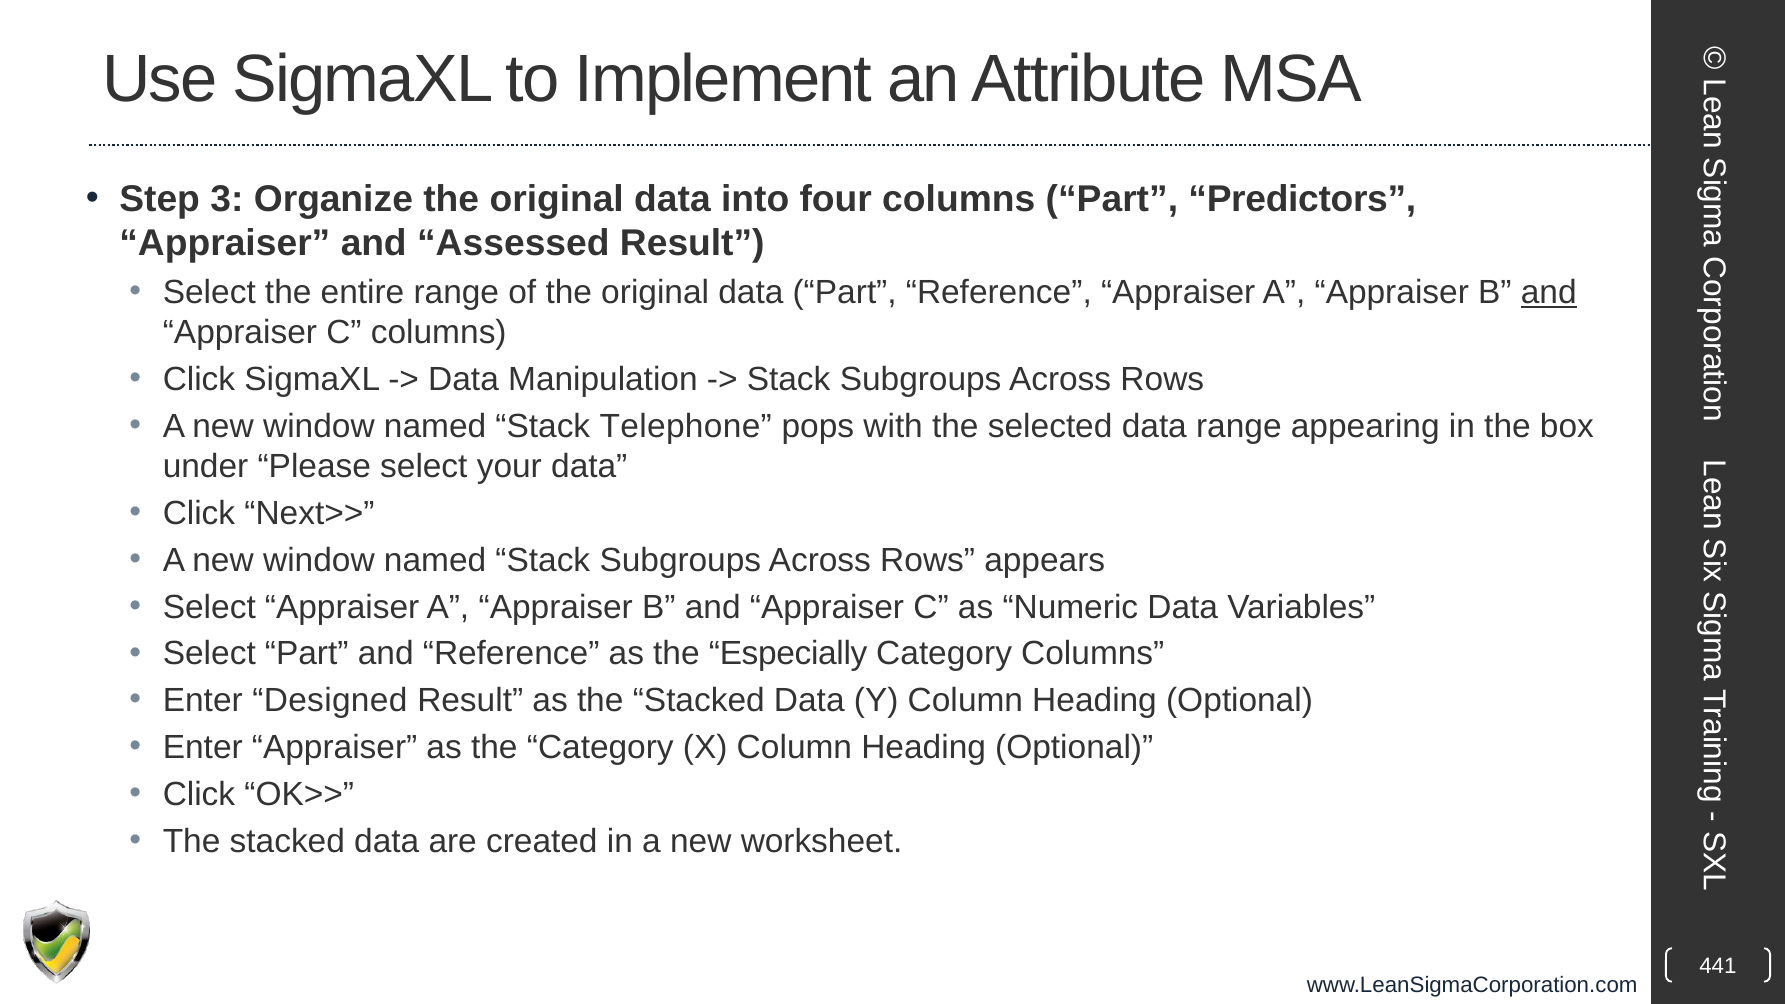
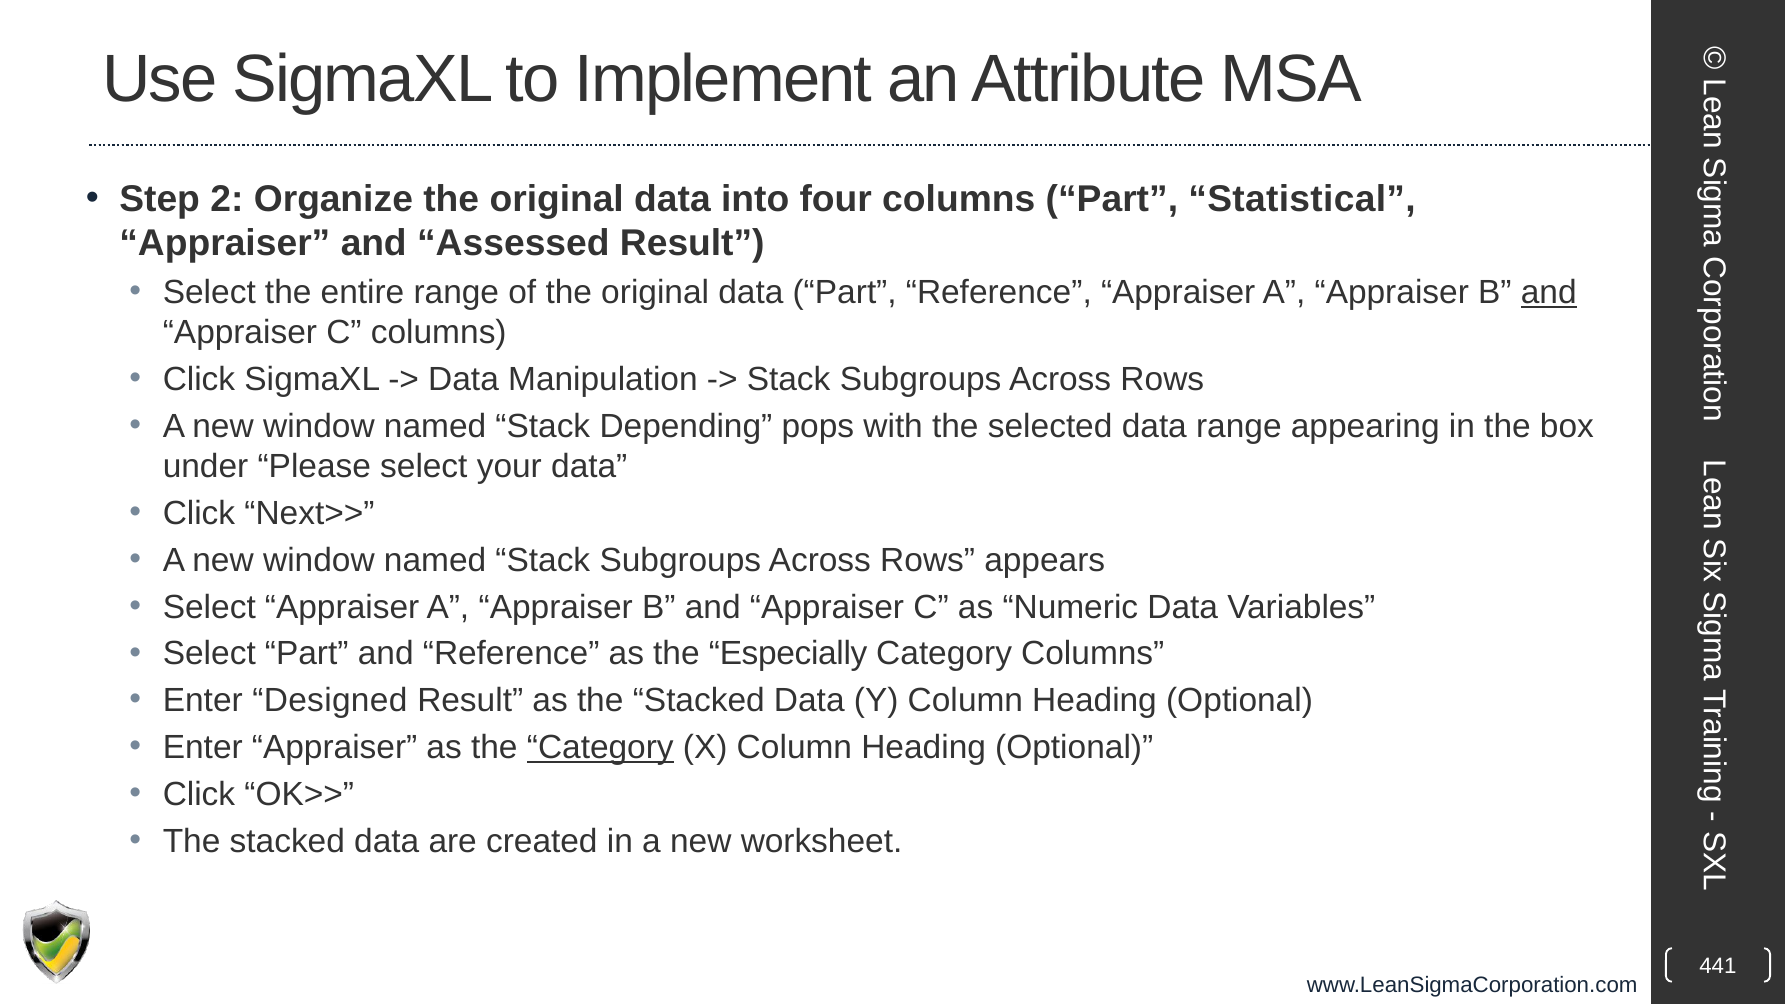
3: 3 -> 2 (227, 199)
Predictors: Predictors -> Statistical (1302, 199)
Telephone: Telephone -> Depending (686, 426)
Category underline: none -> present (600, 748)
